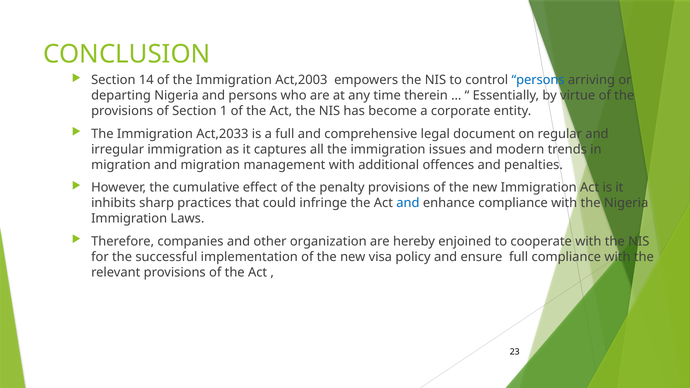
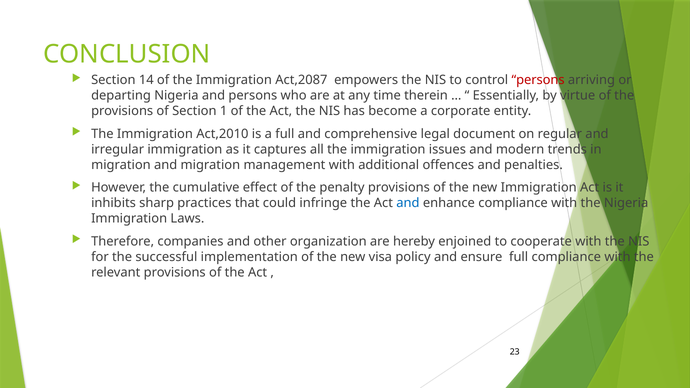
Act,2003: Act,2003 -> Act,2087 (301, 80)
persons colour: blue -> red (538, 80)
Act,2033: Act,2033 -> Act,2010 (222, 134)
